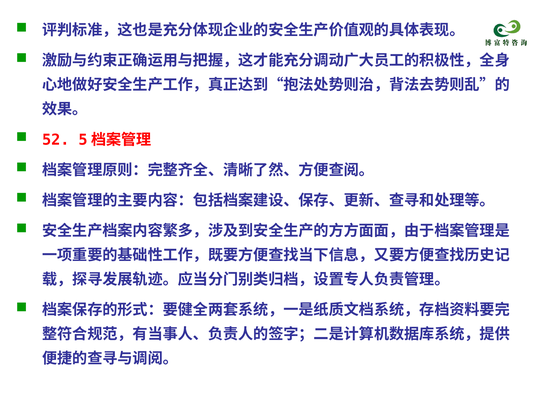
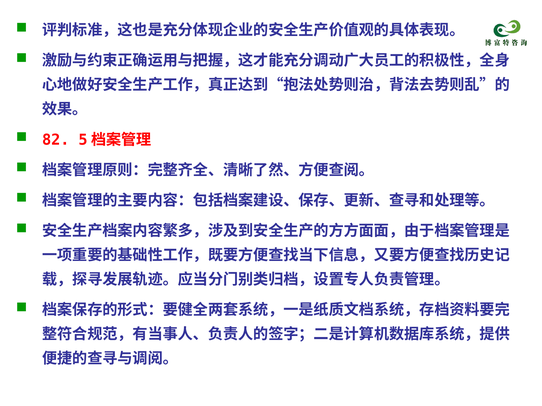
52: 52 -> 82 (56, 140)
